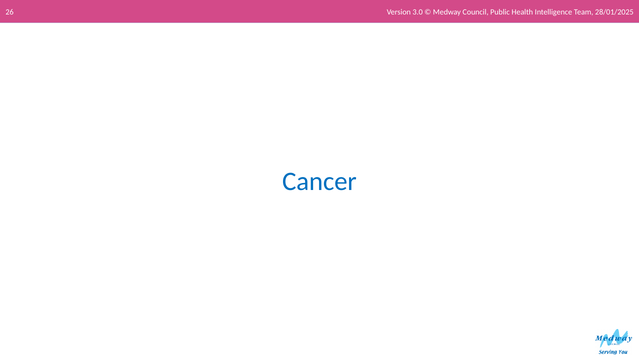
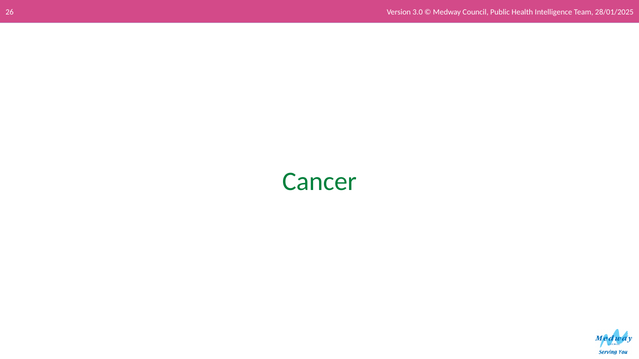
Cancer colour: blue -> green (319, 182)
